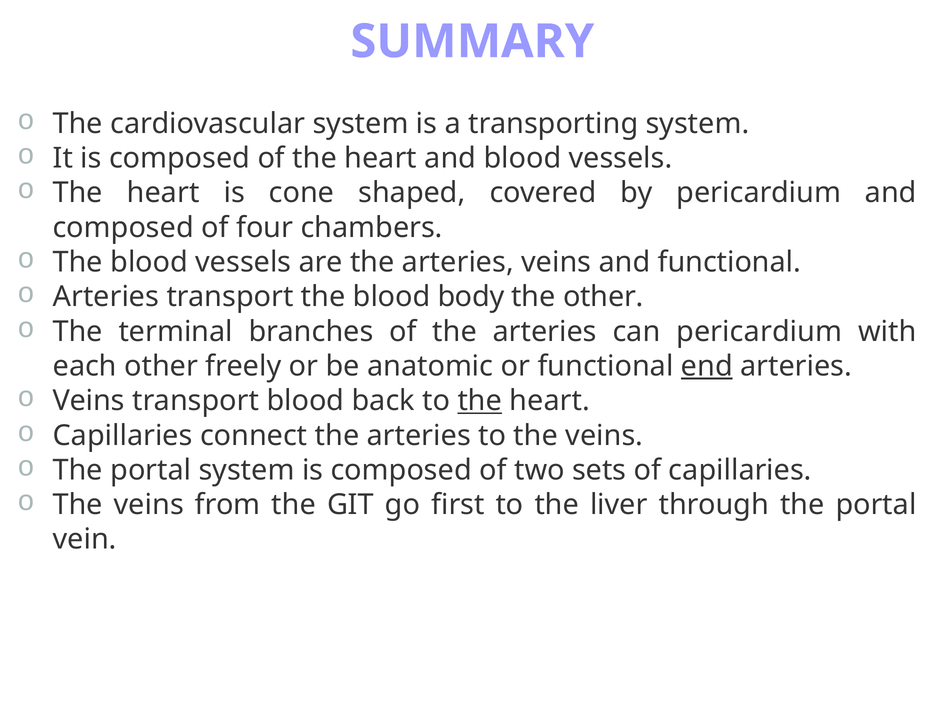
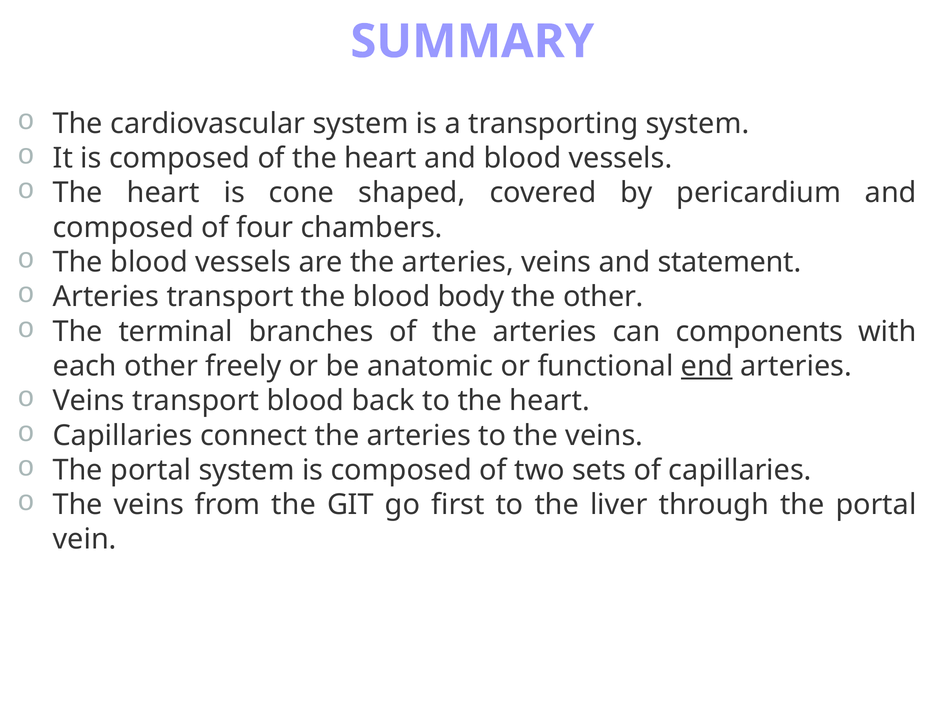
and functional: functional -> statement (729, 262)
can pericardium: pericardium -> components (759, 331)
the underline: present -> none (480, 401)
